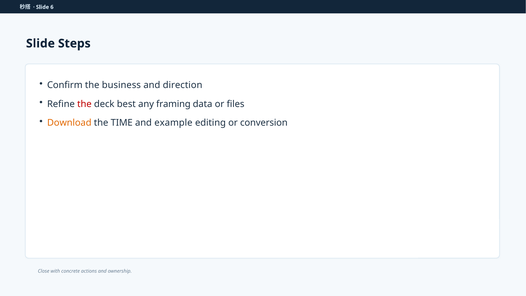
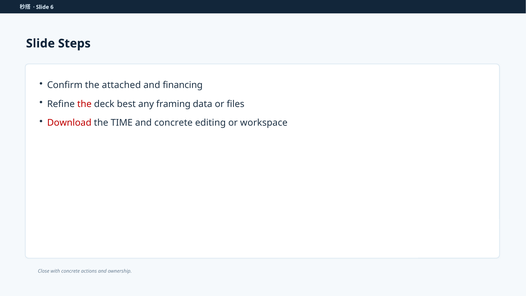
business: business -> attached (121, 85)
direction: direction -> financing (183, 85)
Download colour: orange -> red (69, 123)
and example: example -> concrete (173, 123)
conversion: conversion -> workspace (264, 123)
